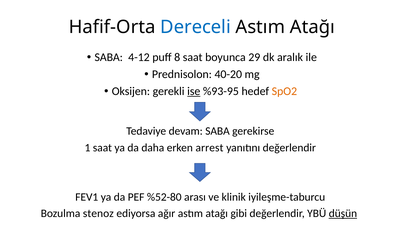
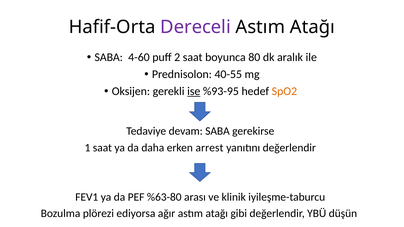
Dereceli colour: blue -> purple (196, 27)
4-12: 4-12 -> 4-60 (139, 57)
8: 8 -> 2 (177, 57)
29: 29 -> 80 (254, 57)
40-20: 40-20 -> 40-55 (228, 74)
%52-80: %52-80 -> %63-80 (164, 197)
stenoz: stenoz -> plörezi (98, 214)
düşün underline: present -> none (343, 214)
